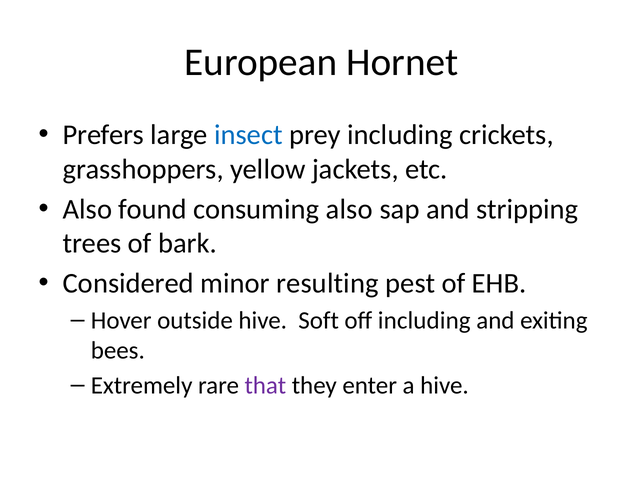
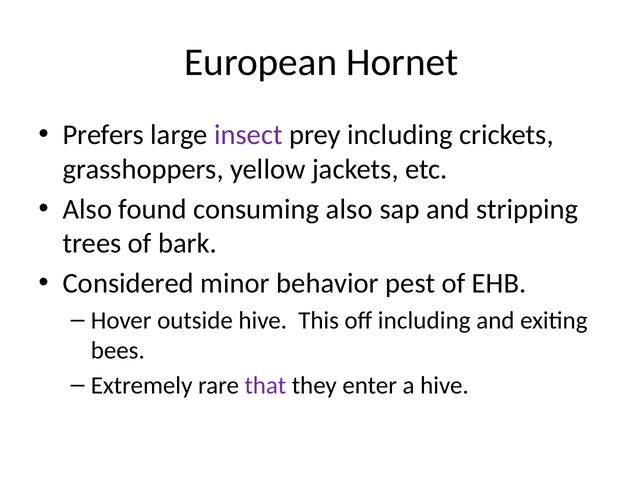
insect colour: blue -> purple (248, 135)
resulting: resulting -> behavior (328, 284)
Soft: Soft -> This (319, 320)
